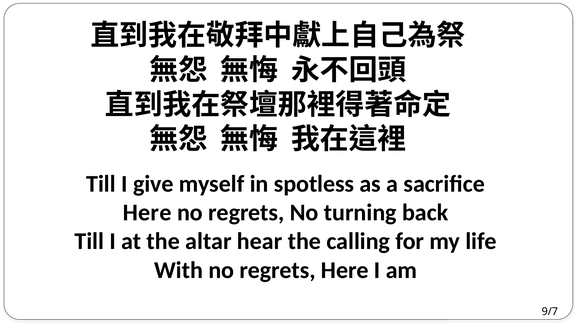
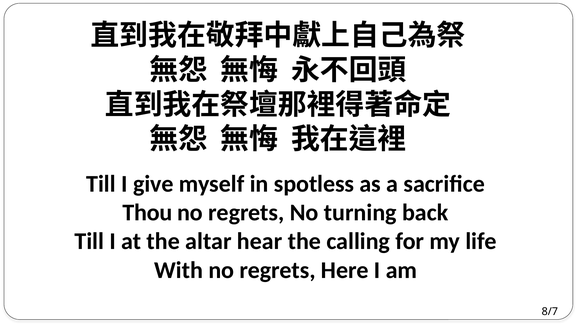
Here: Here -> Thou (147, 213)
9/7: 9/7 -> 8/7 (550, 312)
